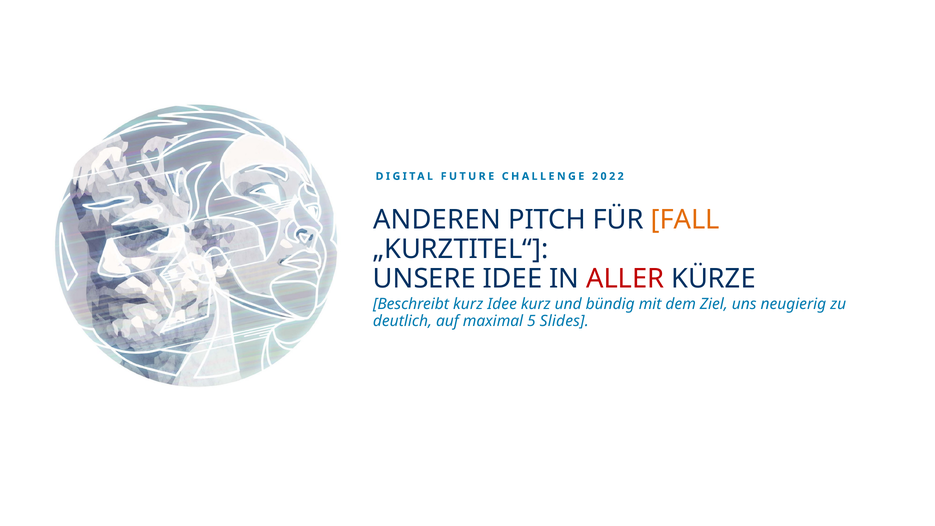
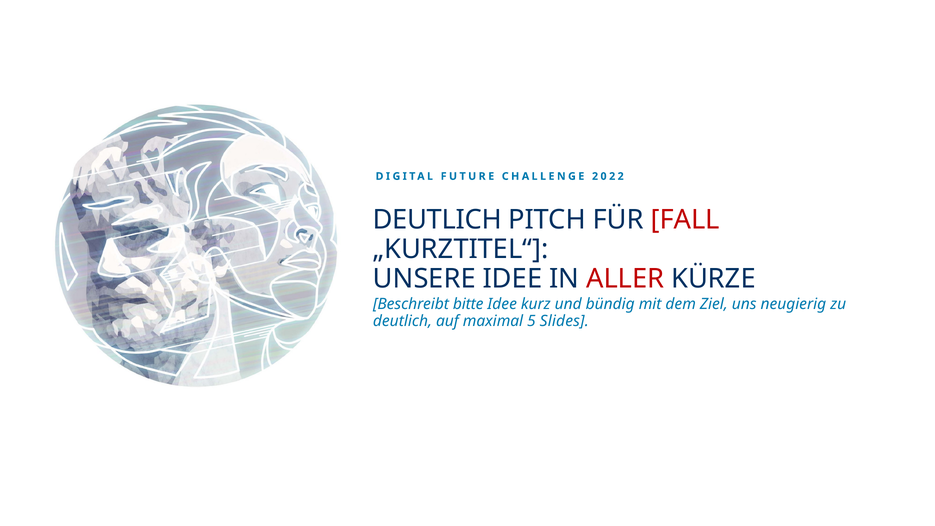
ANDEREN: ANDEREN -> DEUTLICH (437, 220)
FALL colour: orange -> red (685, 220)
Beschreibt kurz: kurz -> bitte (468, 304)
